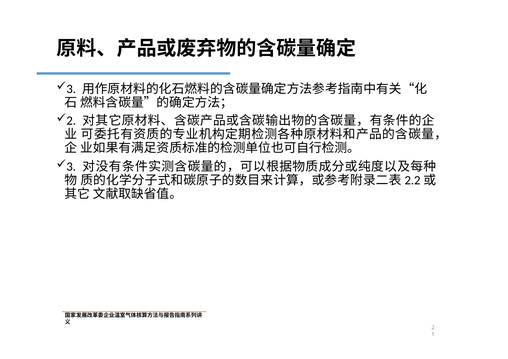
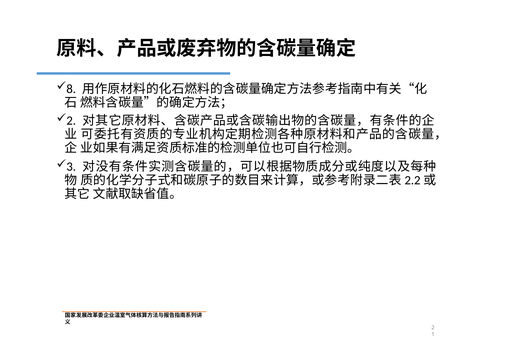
3: 3 -> 8 (71, 89)
